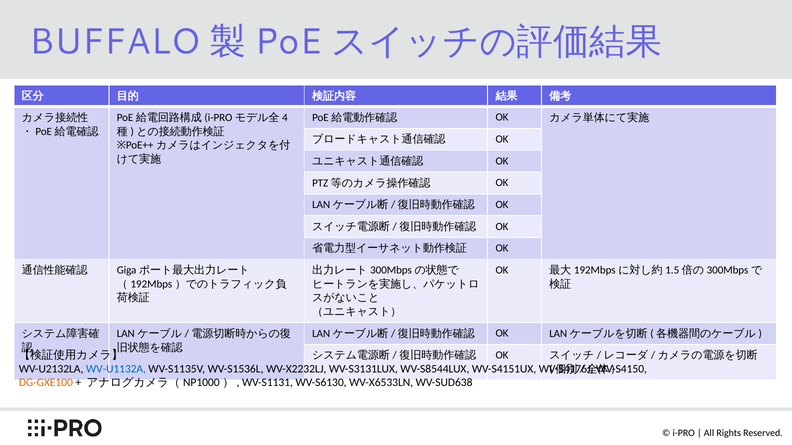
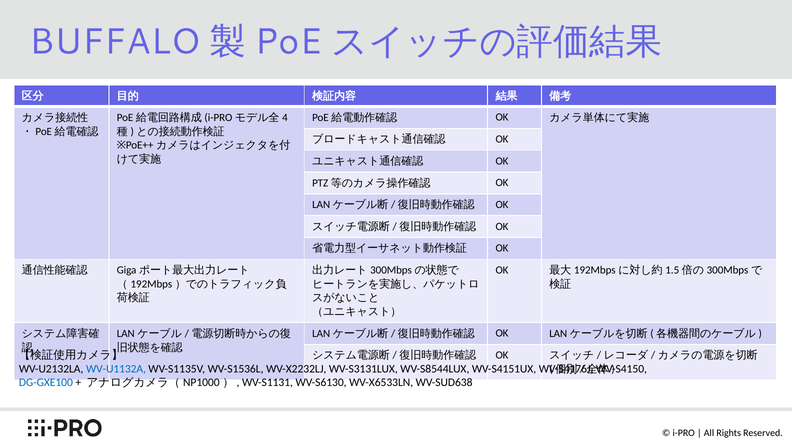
DG-GXE100 colour: orange -> blue (46, 383)
